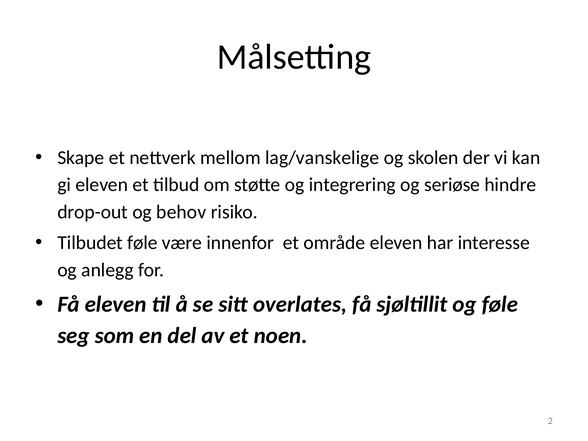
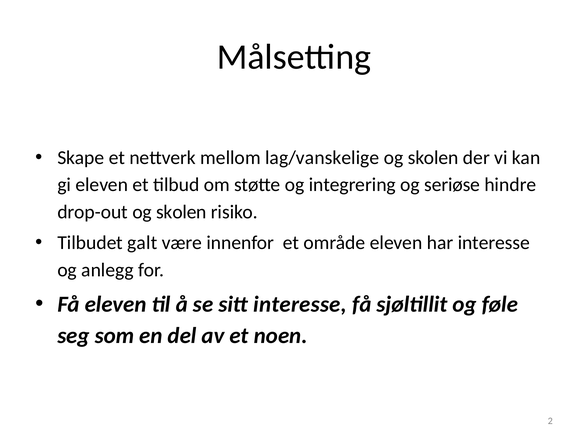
drop-out og behov: behov -> skolen (181, 212)
Tilbudet føle: føle -> galt (142, 243)
sitt overlates: overlates -> interesse (300, 304)
